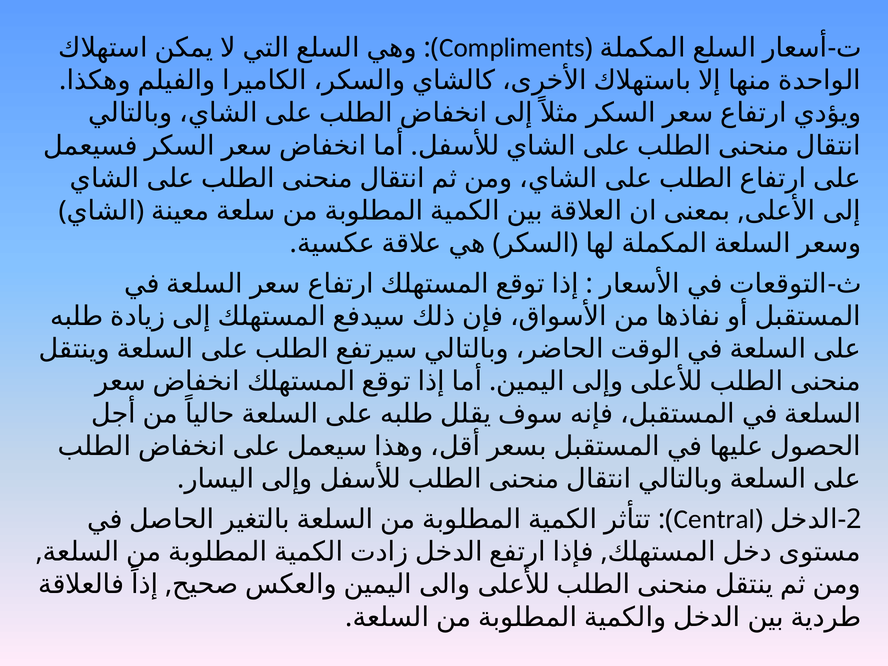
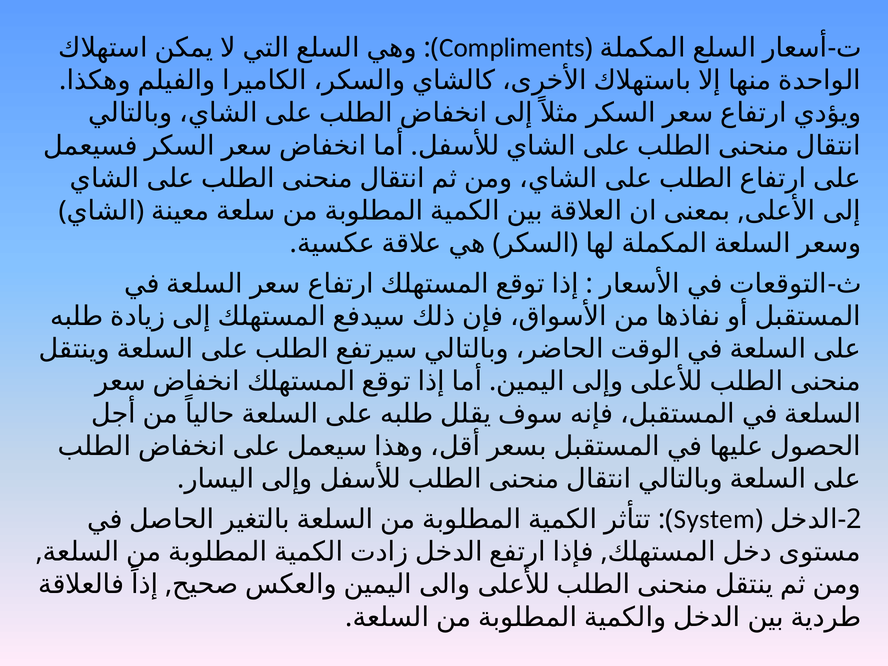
Central: Central -> System (714, 519)
